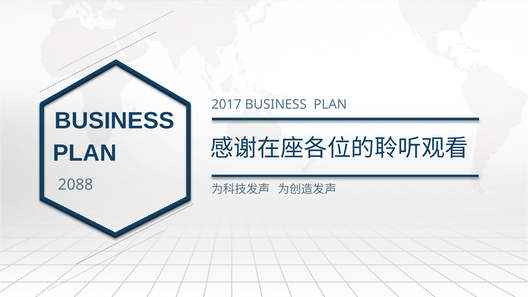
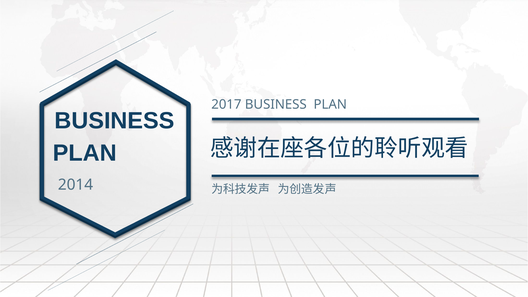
2088: 2088 -> 2014 (75, 185)
